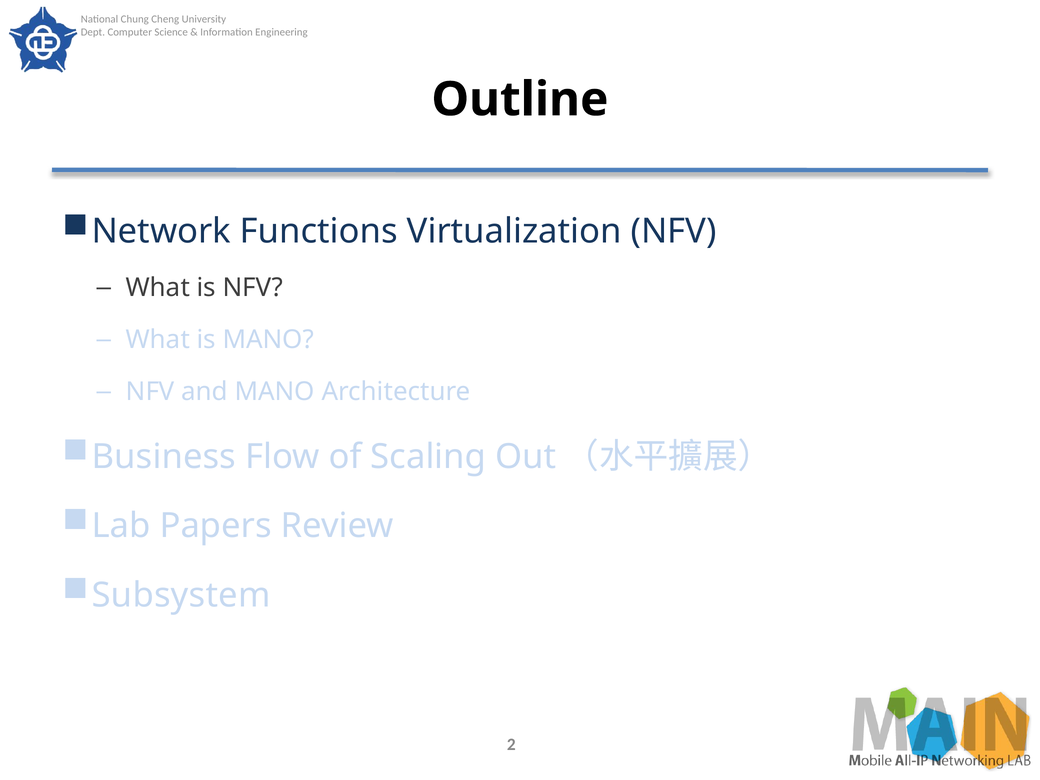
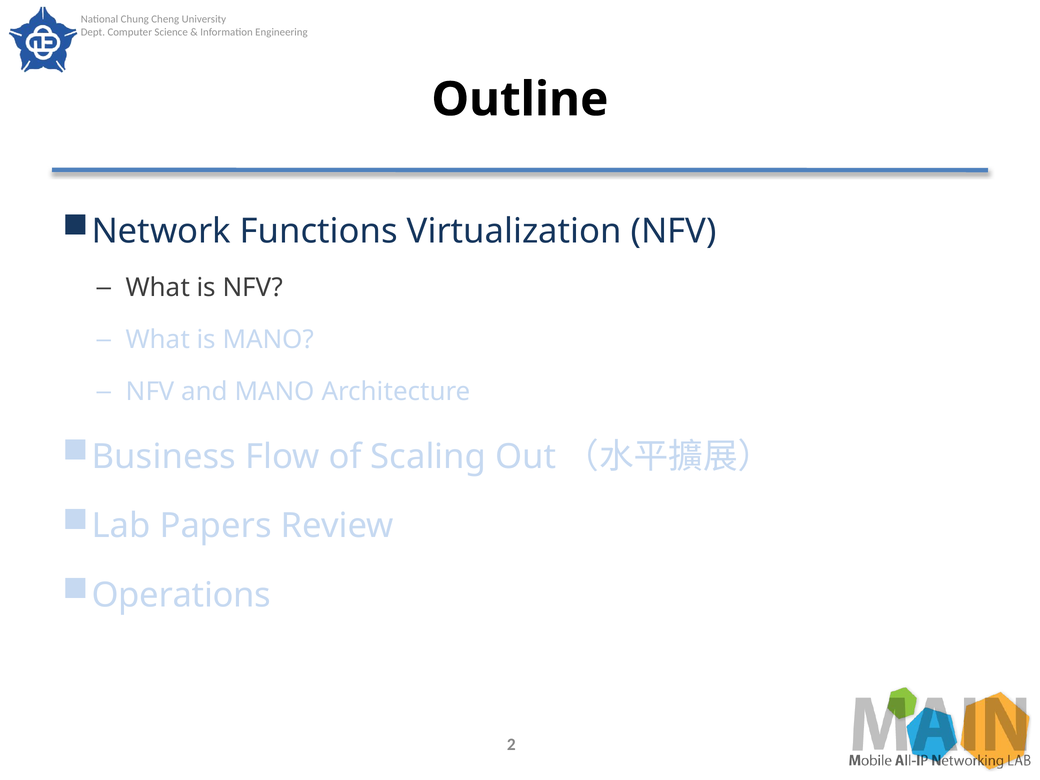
Subsystem: Subsystem -> Operations (181, 595)
